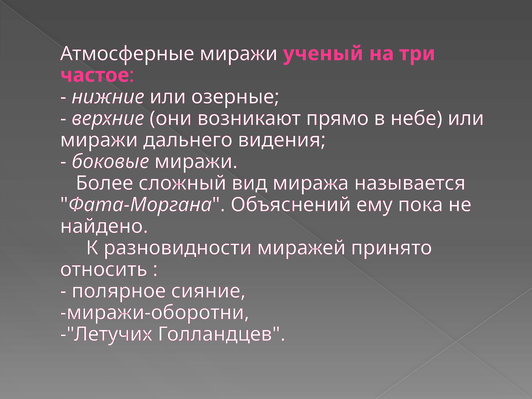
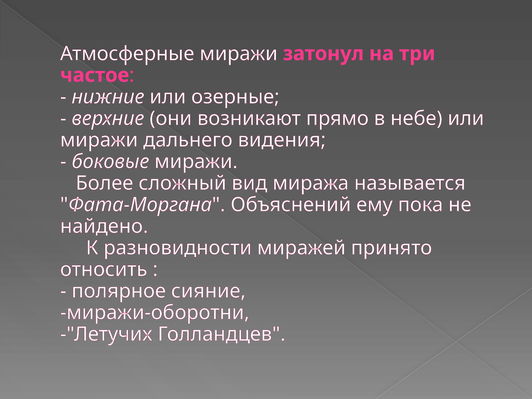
ученый: ученый -> затонул (323, 54)
